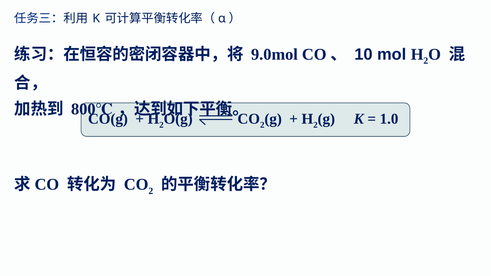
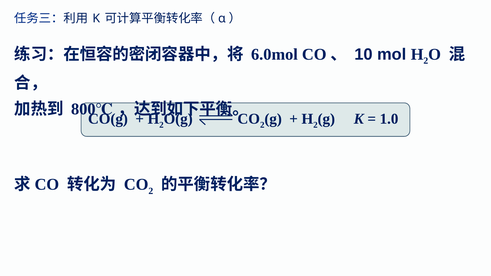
9.0mol: 9.0mol -> 6.0mol (274, 54)
